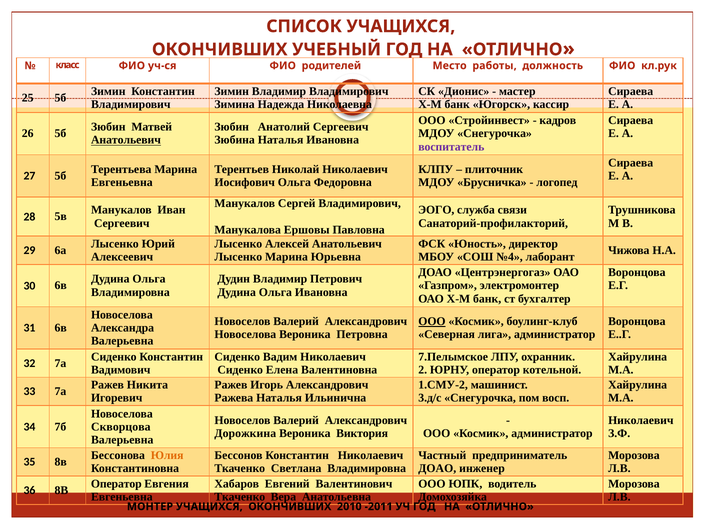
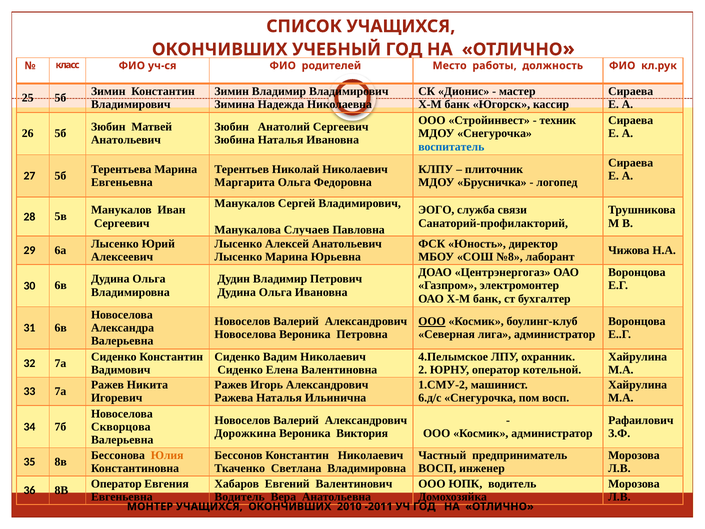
кадров: кадров -> техник (558, 120)
Анатольевич underline: present -> none (126, 140)
воспитатель colour: purple -> blue (451, 147)
Иосифович: Иосифович -> Маргарита (245, 182)
Ершовы: Ершовы -> Случаев (307, 230)
№4: №4 -> №8 (510, 257)
7.Пелымское: 7.Пелымское -> 4.Пелымское (453, 357)
3.д/с: 3.д/с -> 6.д/с (430, 398)
Николаевич: Николаевич -> Рафаилович (641, 420)
ДОАО: ДОАО -> ВОСП (437, 468)
Ткаченко: Ткаченко -> Водитель (240, 497)
